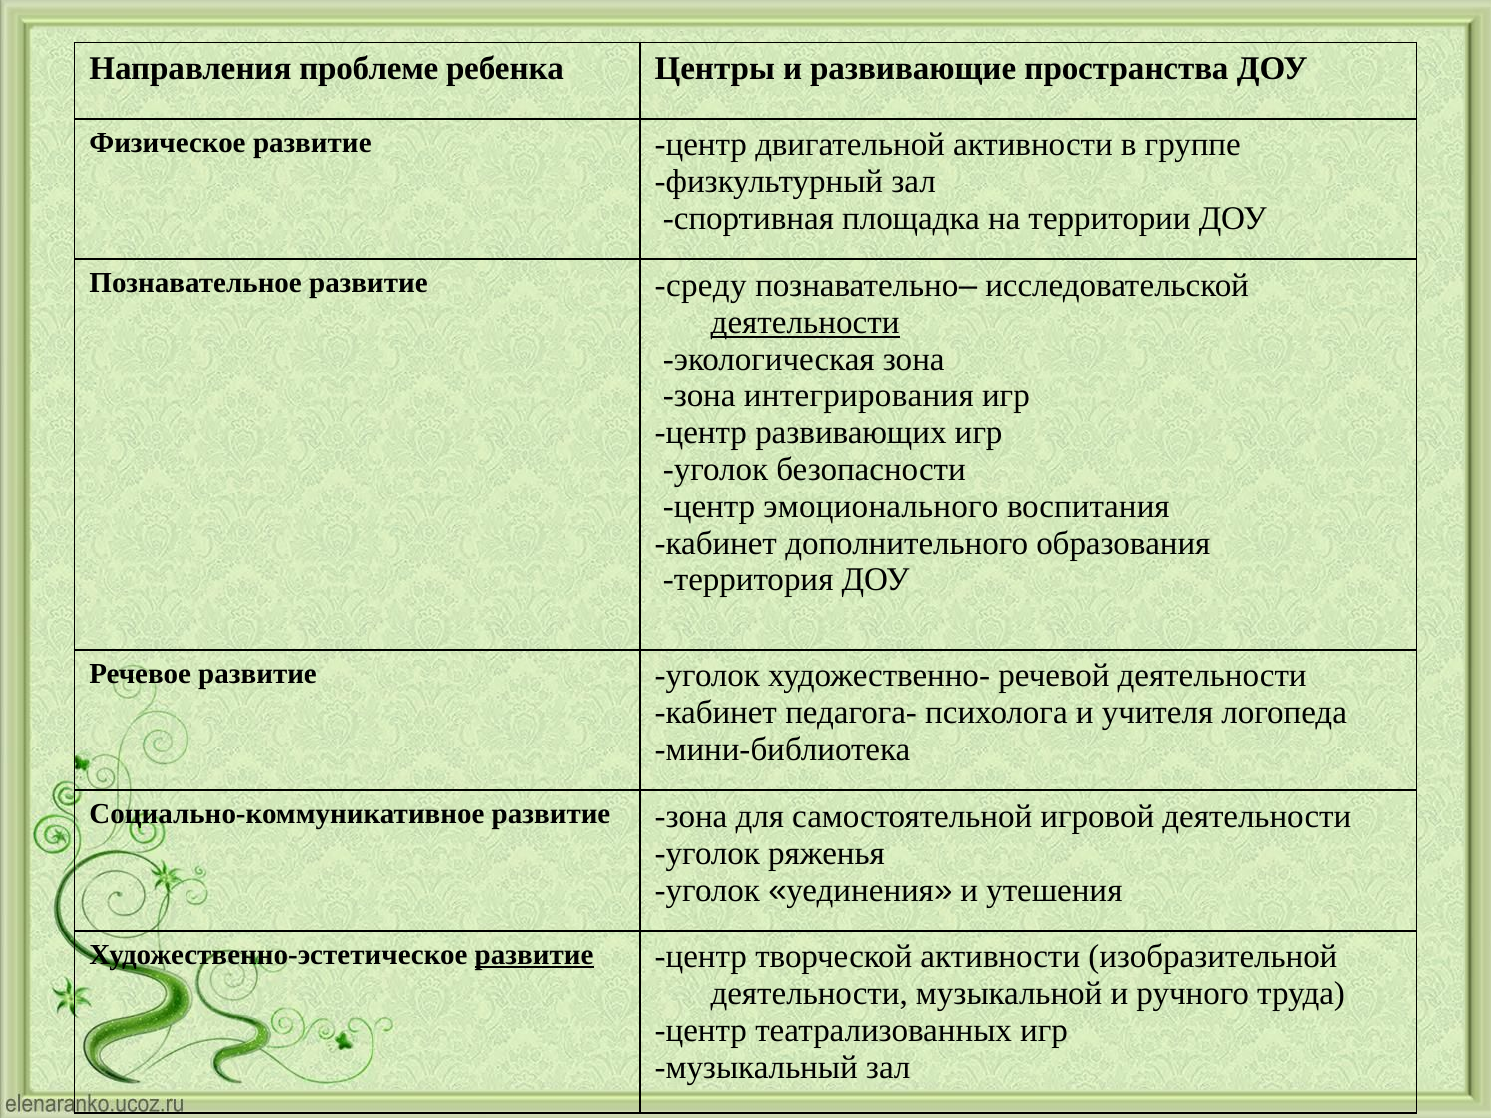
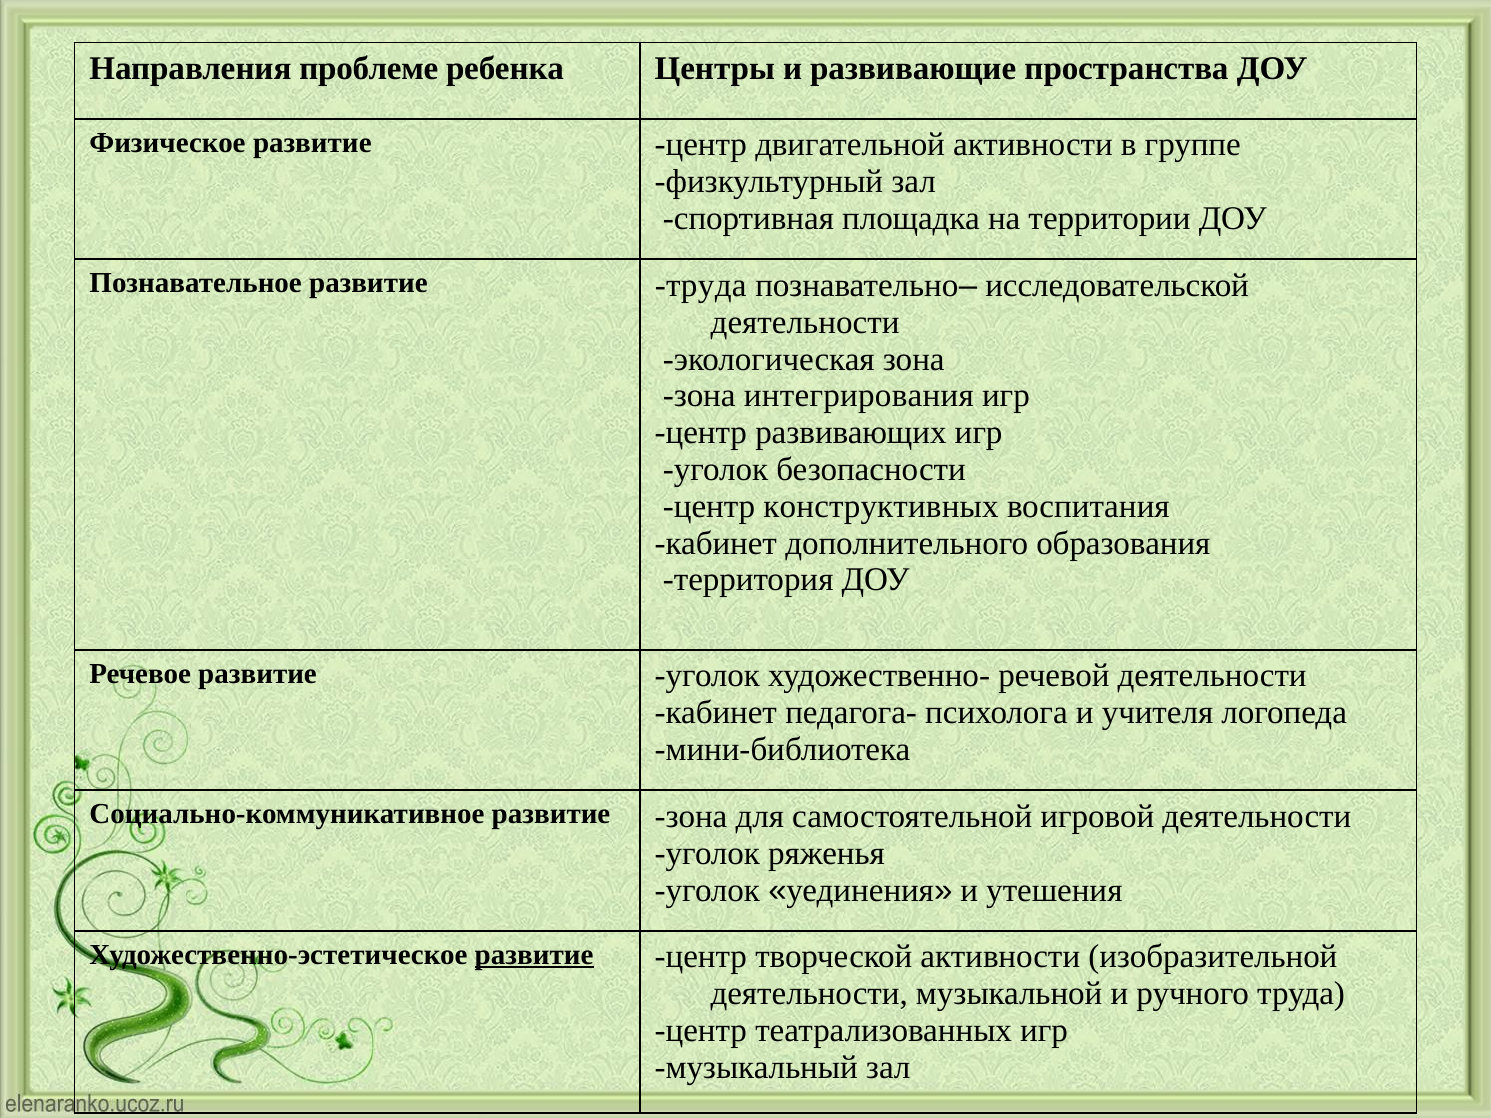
развитие среду: среду -> труда (701, 286)
деятельности underline: present -> none (805, 322)
эмоционального: эмоционального -> конструктивных (881, 506)
